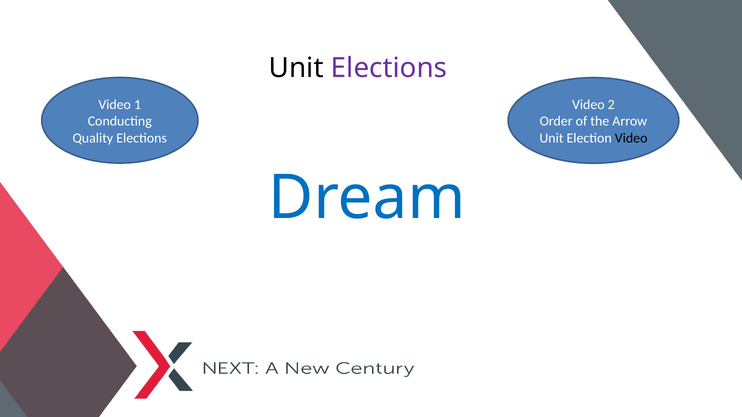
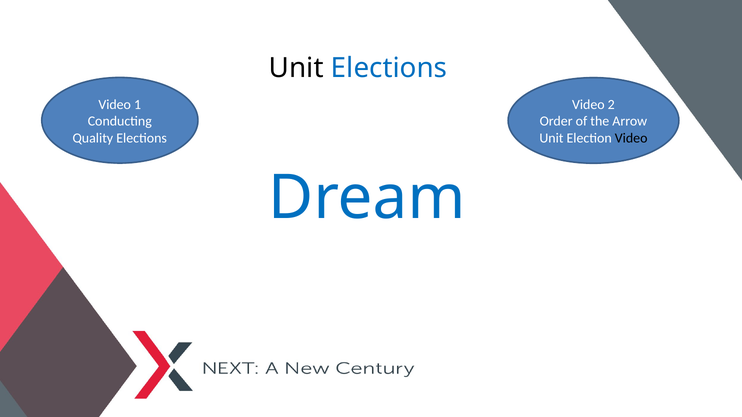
Elections colour: purple -> blue (389, 68)
